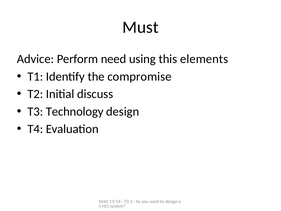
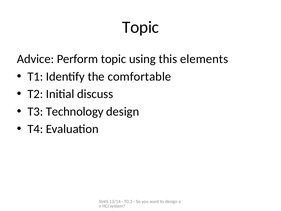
Must: Must -> Topic (141, 27)
Perform need: need -> topic (114, 59)
compromise: compromise -> comfortable (139, 76)
